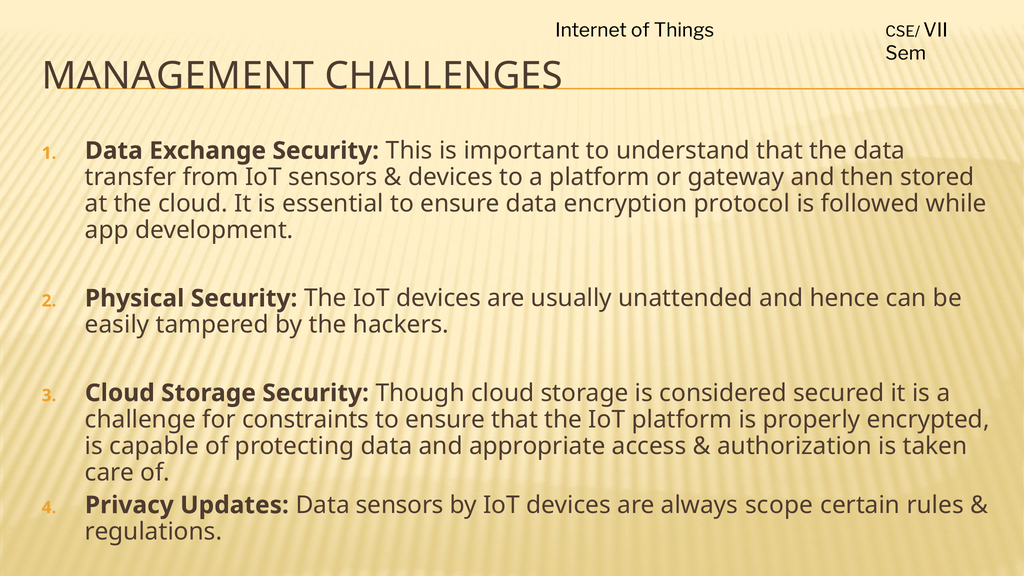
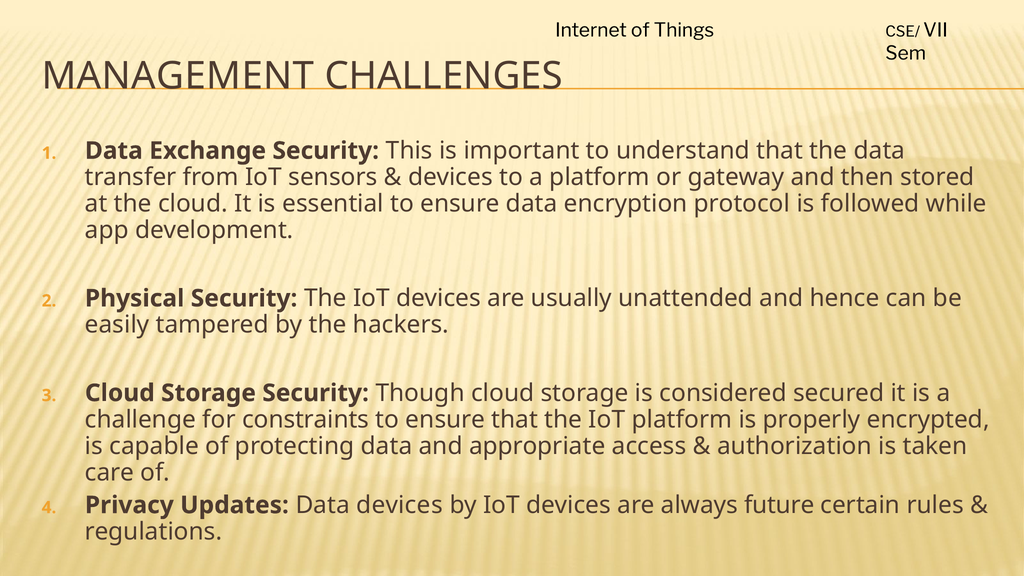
Data sensors: sensors -> devices (400, 505)
scope: scope -> future (779, 505)
